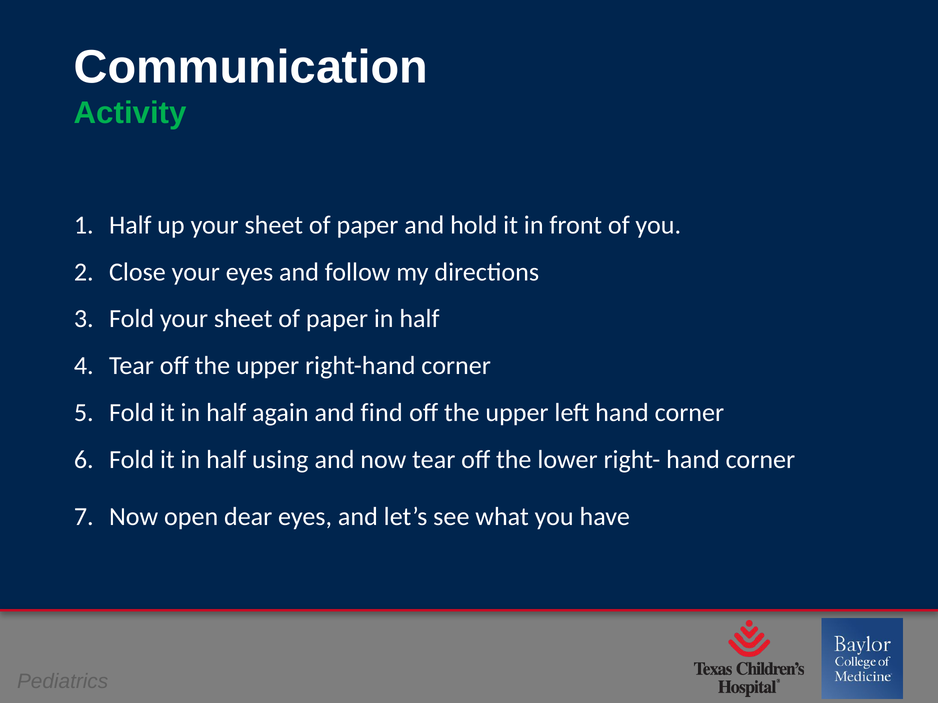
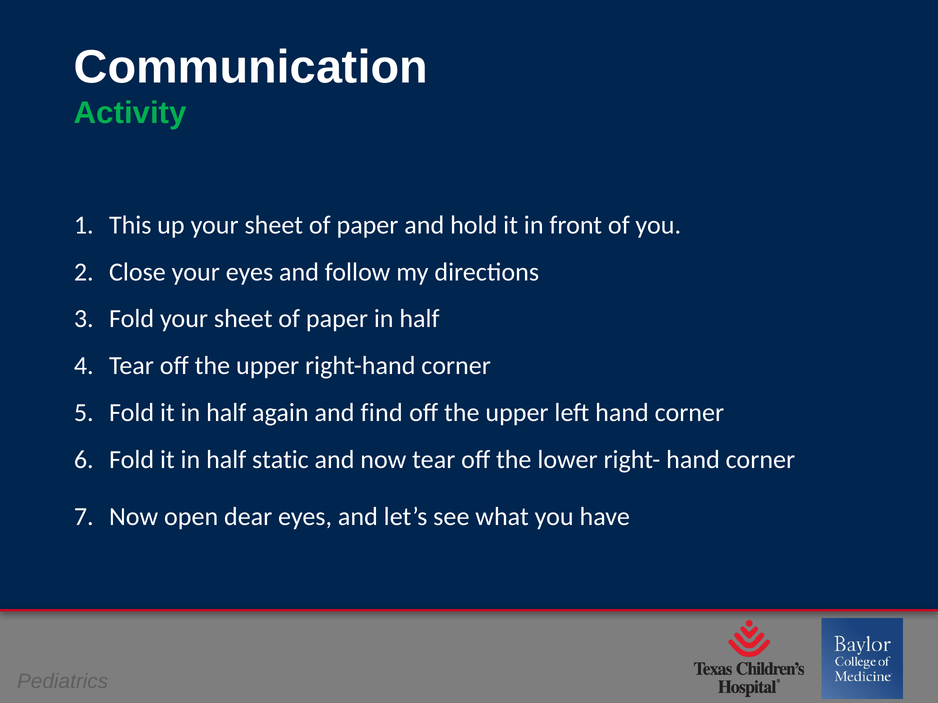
Half: Half -> This (130, 225)
using: using -> static (280, 460)
